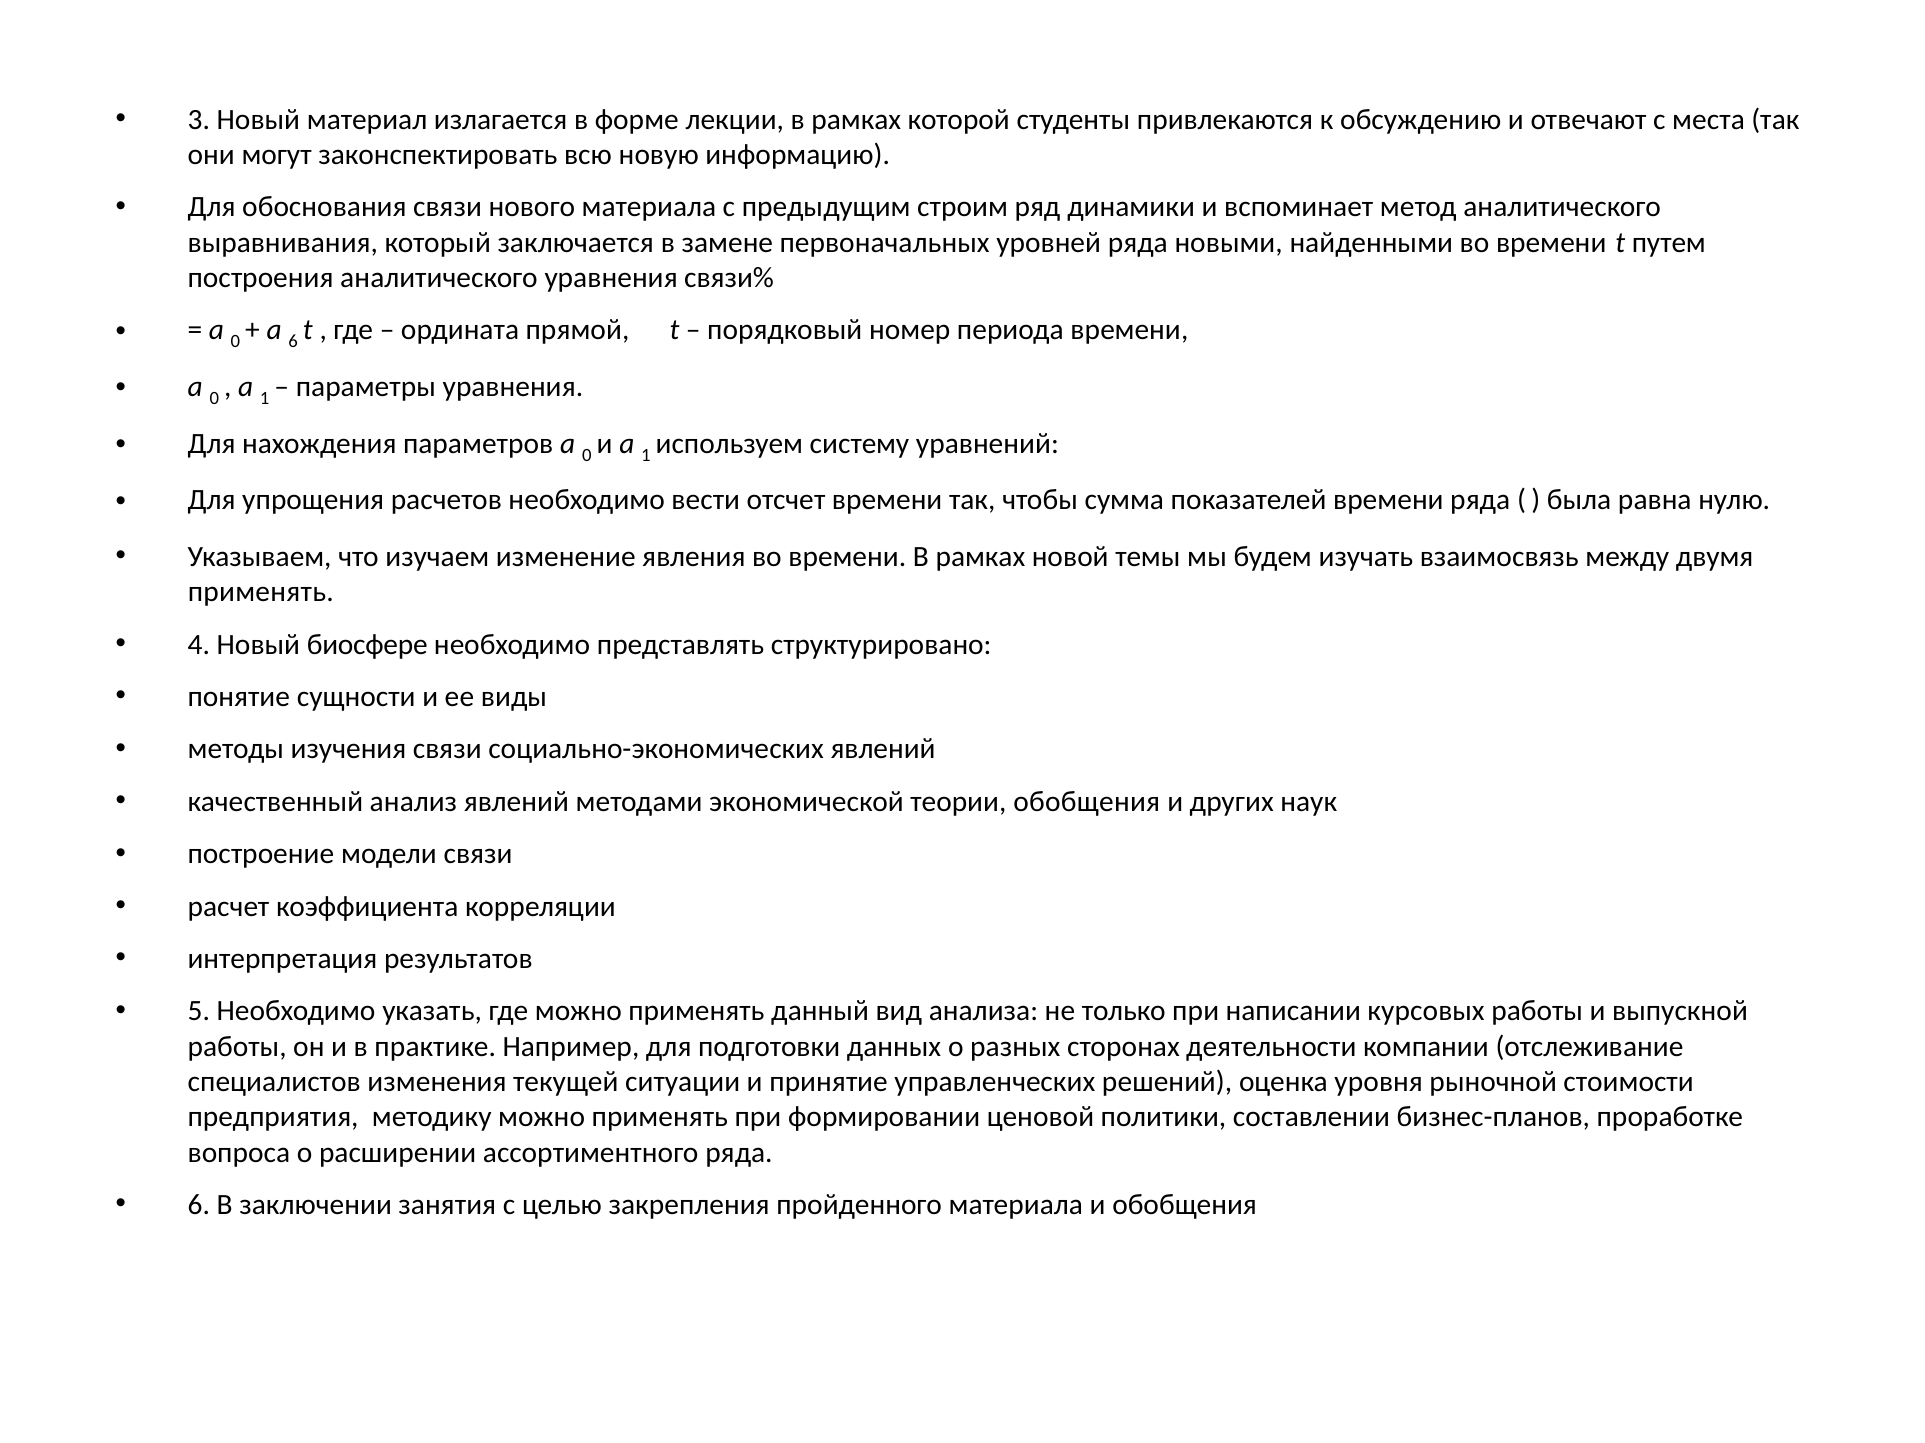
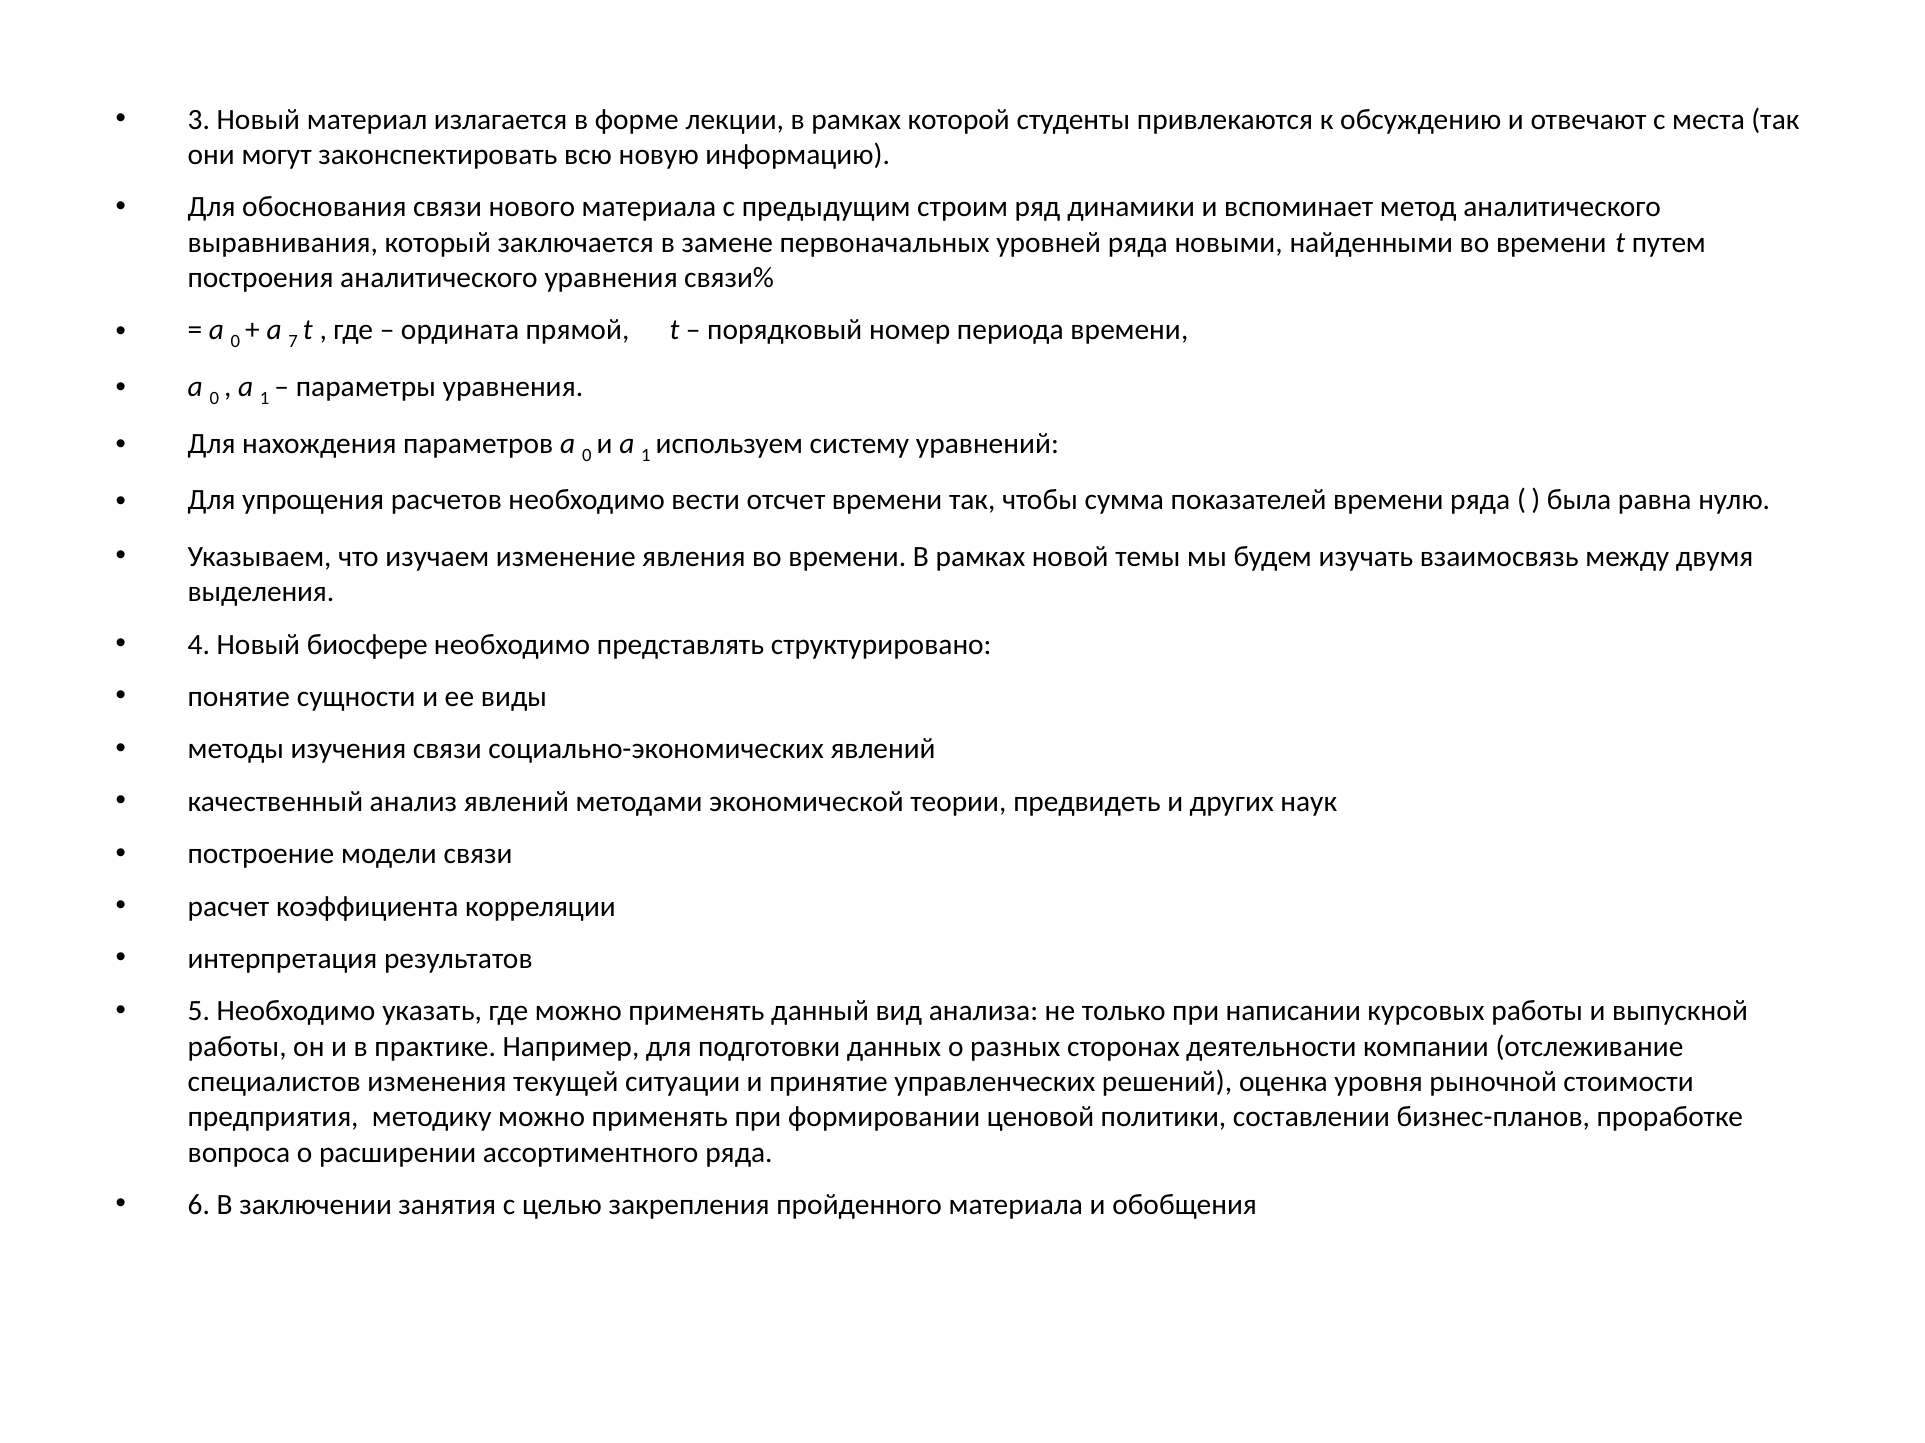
a 6: 6 -> 7 (293, 342)
применять: применять -> выделения (261, 592)
теории обобщения: обобщения -> предвидеть (1087, 802)
